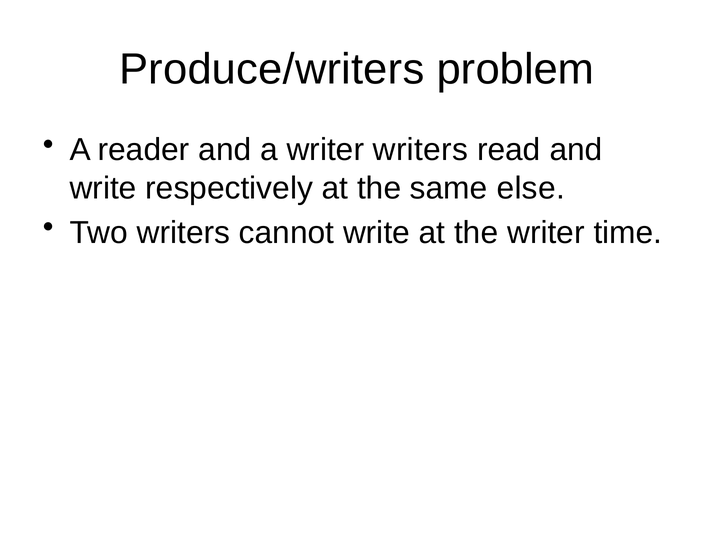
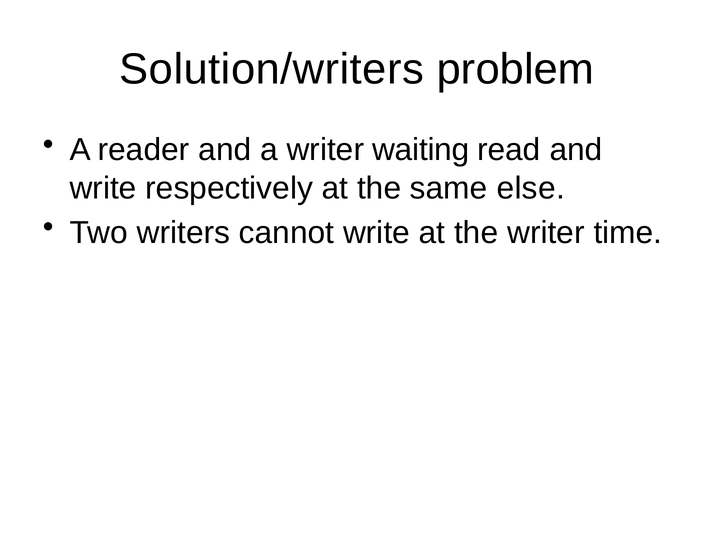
Produce/writers: Produce/writers -> Solution/writers (272, 69)
writer writers: writers -> waiting (421, 150)
